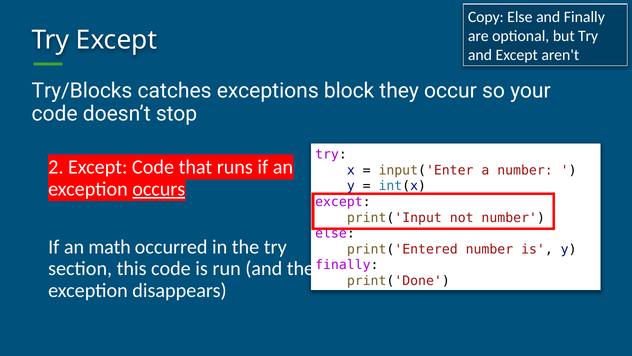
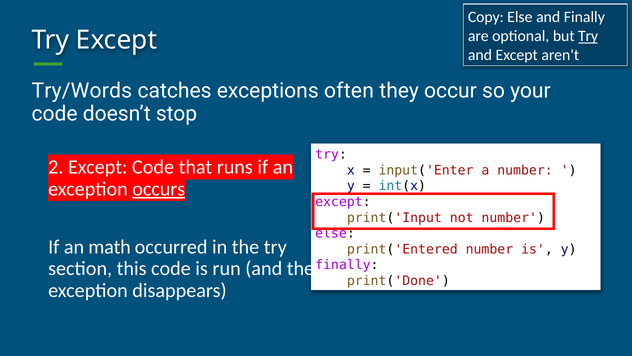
Try underline: none -> present (588, 36)
Try/Blocks: Try/Blocks -> Try/Words (82, 91)
block: block -> often (349, 91)
